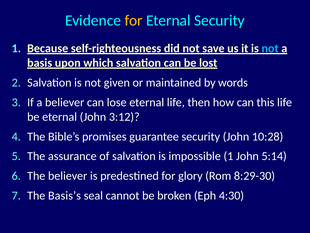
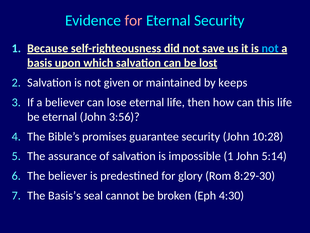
for colour: yellow -> pink (134, 20)
words: words -> keeps (233, 82)
3:12: 3:12 -> 3:56 (124, 117)
